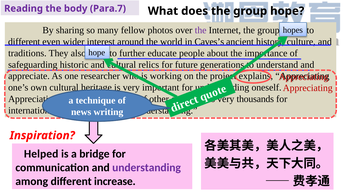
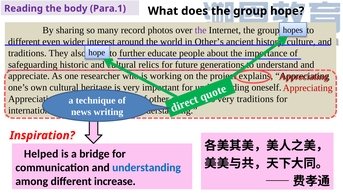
Para.7: Para.7 -> Para.1 (108, 9)
fellow: fellow -> record (133, 30)
Caves’s: Caves’s -> Other’s (209, 42)
thousands: thousands -> traditions (255, 99)
understanding colour: purple -> blue (147, 168)
